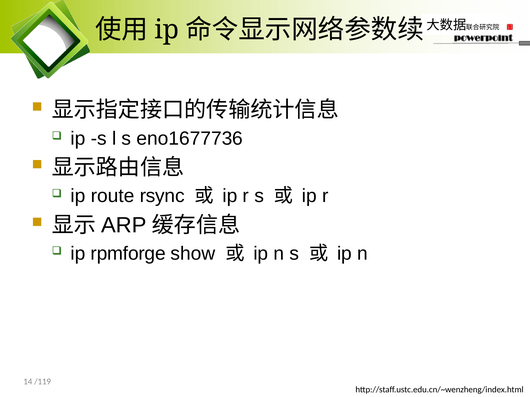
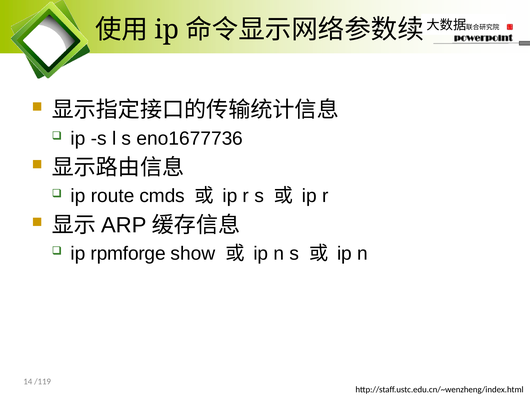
rsync: rsync -> cmds (162, 196)
